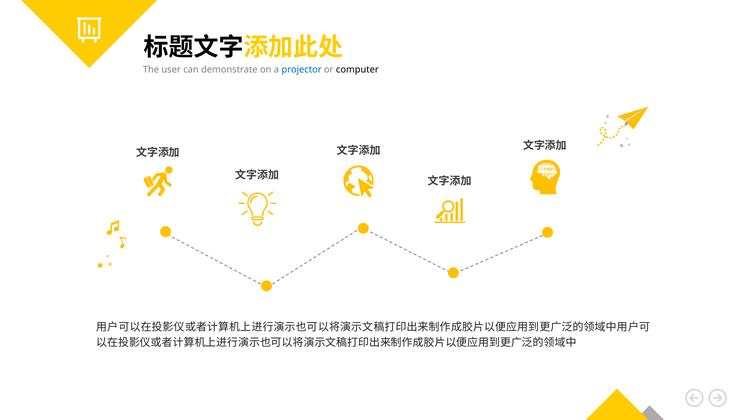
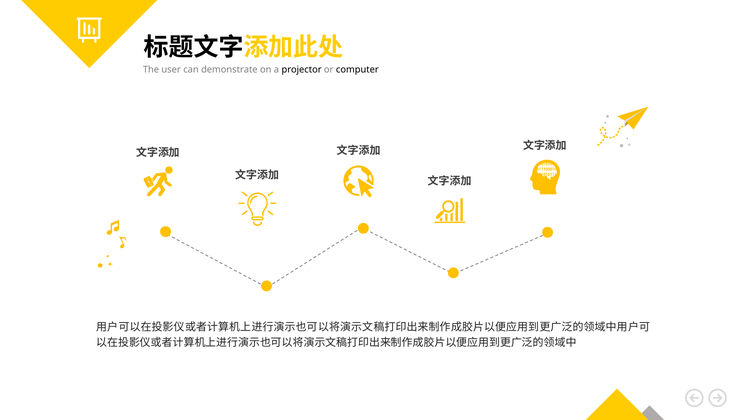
projector colour: blue -> black (302, 70)
